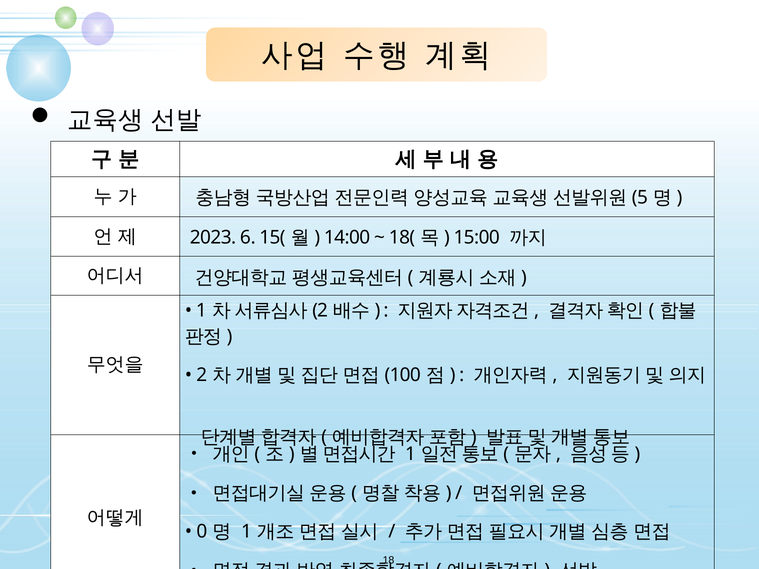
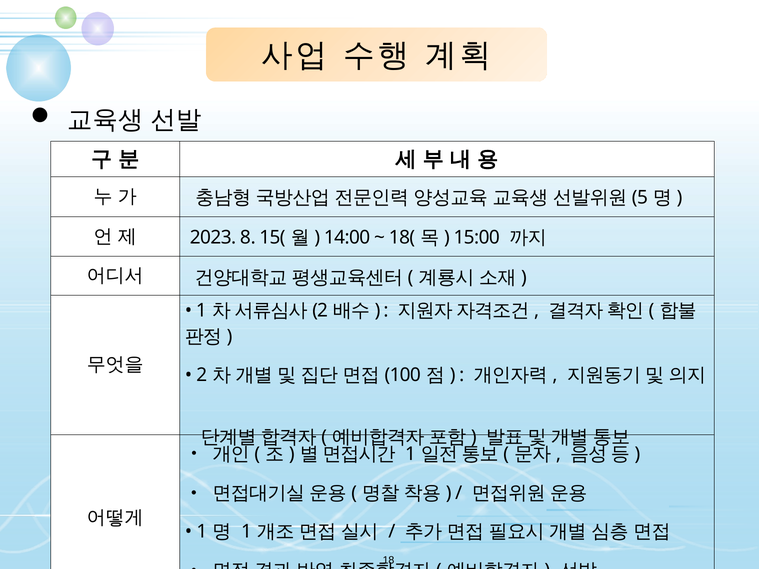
6: 6 -> 8 (248, 237)
0: 0 -> 1 (202, 532)
